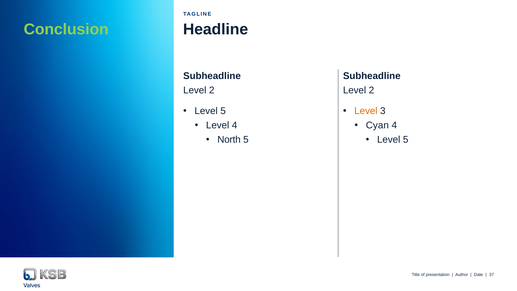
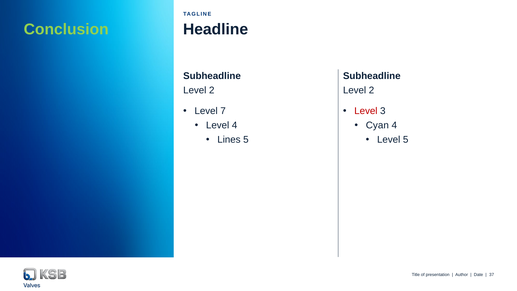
5: 5 -> 7 (223, 111)
Level colour: orange -> red (366, 111)
North: North -> Lines (229, 140)
